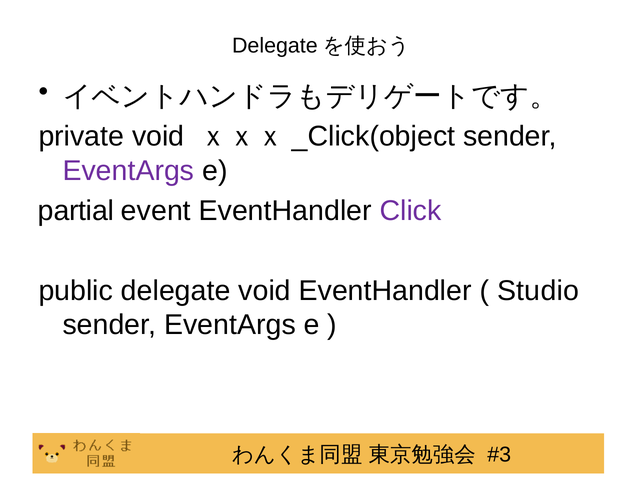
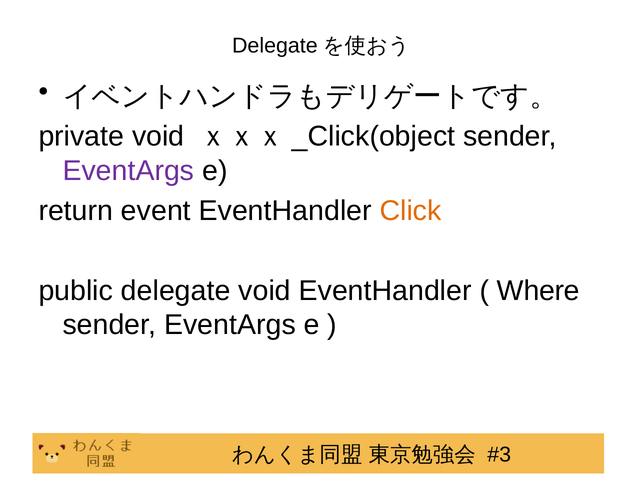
partial: partial -> return (76, 210)
Click colour: purple -> orange (411, 210)
Studio: Studio -> Where (538, 290)
